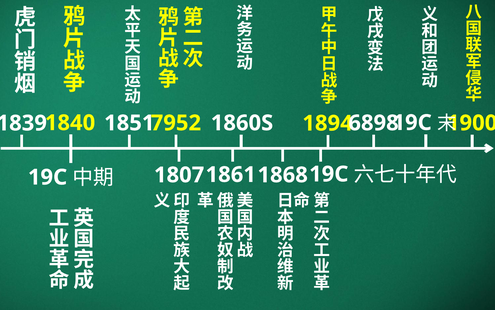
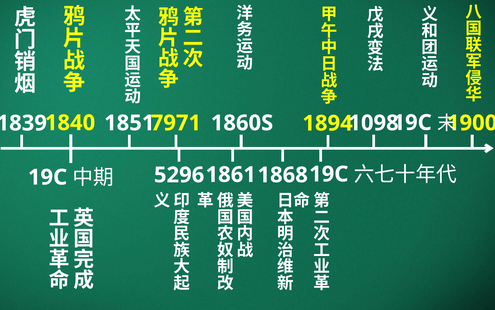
7952: 7952 -> 7971 (176, 123)
6898: 6898 -> 1098 (374, 123)
1807: 1807 -> 5296 (179, 175)
